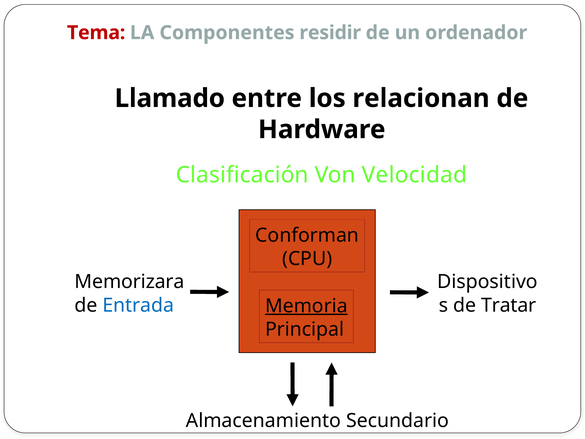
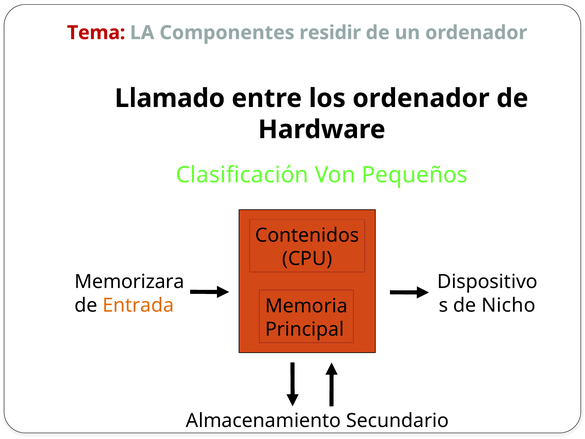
los relacionan: relacionan -> ordenador (421, 98)
Velocidad: Velocidad -> Pequeños (415, 175)
Conforman: Conforman -> Contenidos (307, 235)
Entrada colour: blue -> orange (138, 305)
Tratar: Tratar -> Nicho (509, 305)
Memoria underline: present -> none (306, 306)
